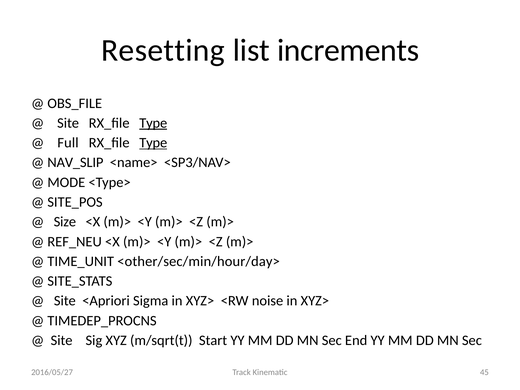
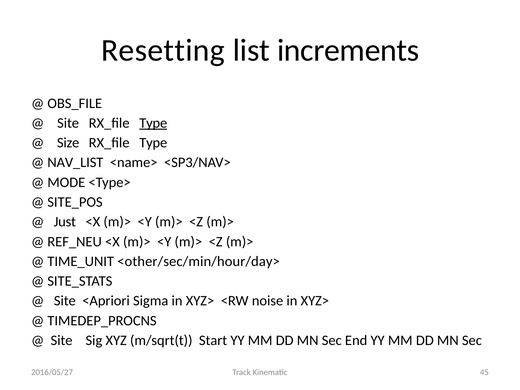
Full: Full -> Size (68, 143)
Type underline: present -> none (153, 143)
NAV_SLIP: NAV_SLIP -> NAV_LIST (75, 163)
Size: Size -> Just (65, 222)
